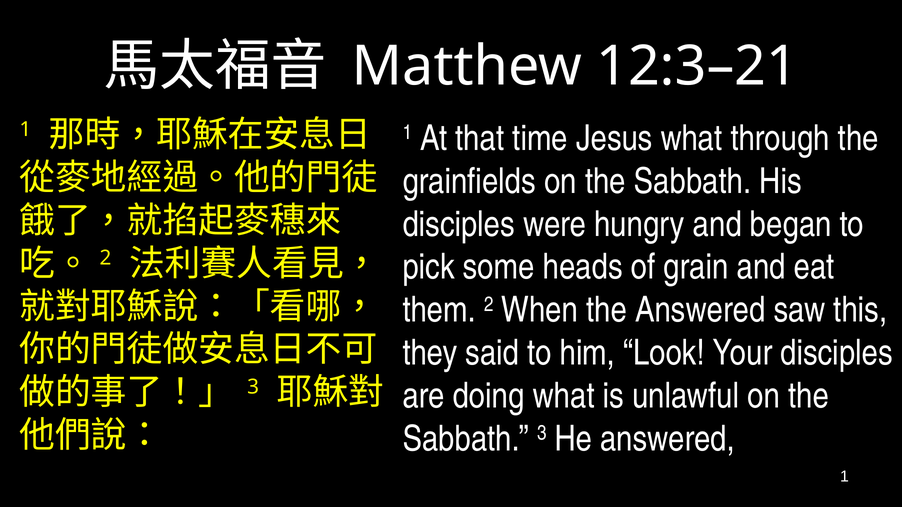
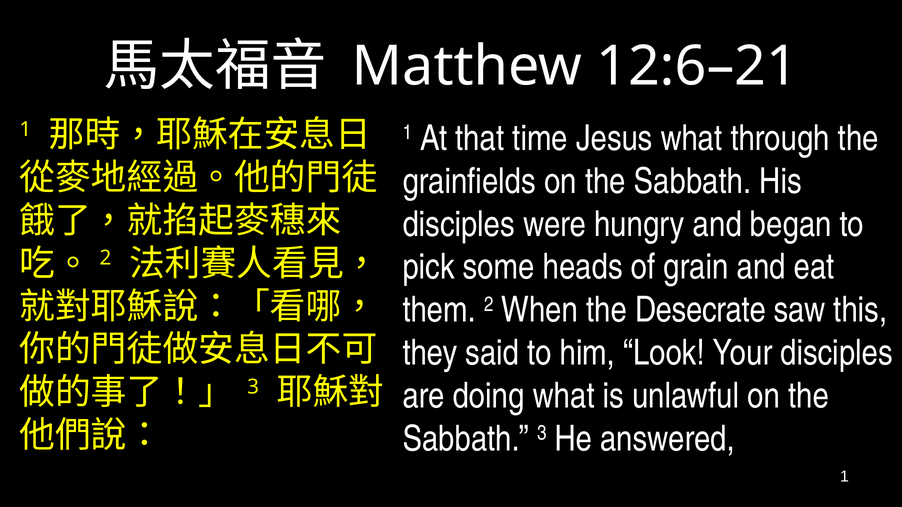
12:3–21: 12:3–21 -> 12:6–21 (697, 67)
the Answered: Answered -> Desecrate (701, 310)
